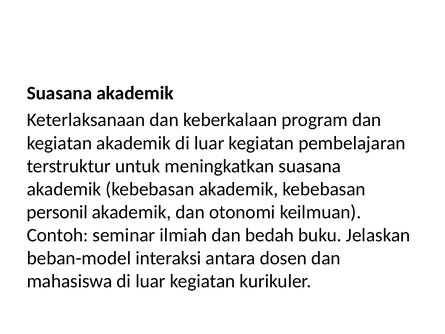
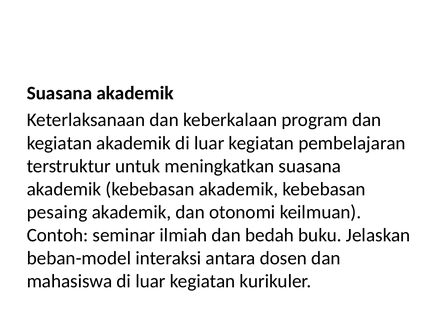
personil: personil -> pesaing (57, 212)
